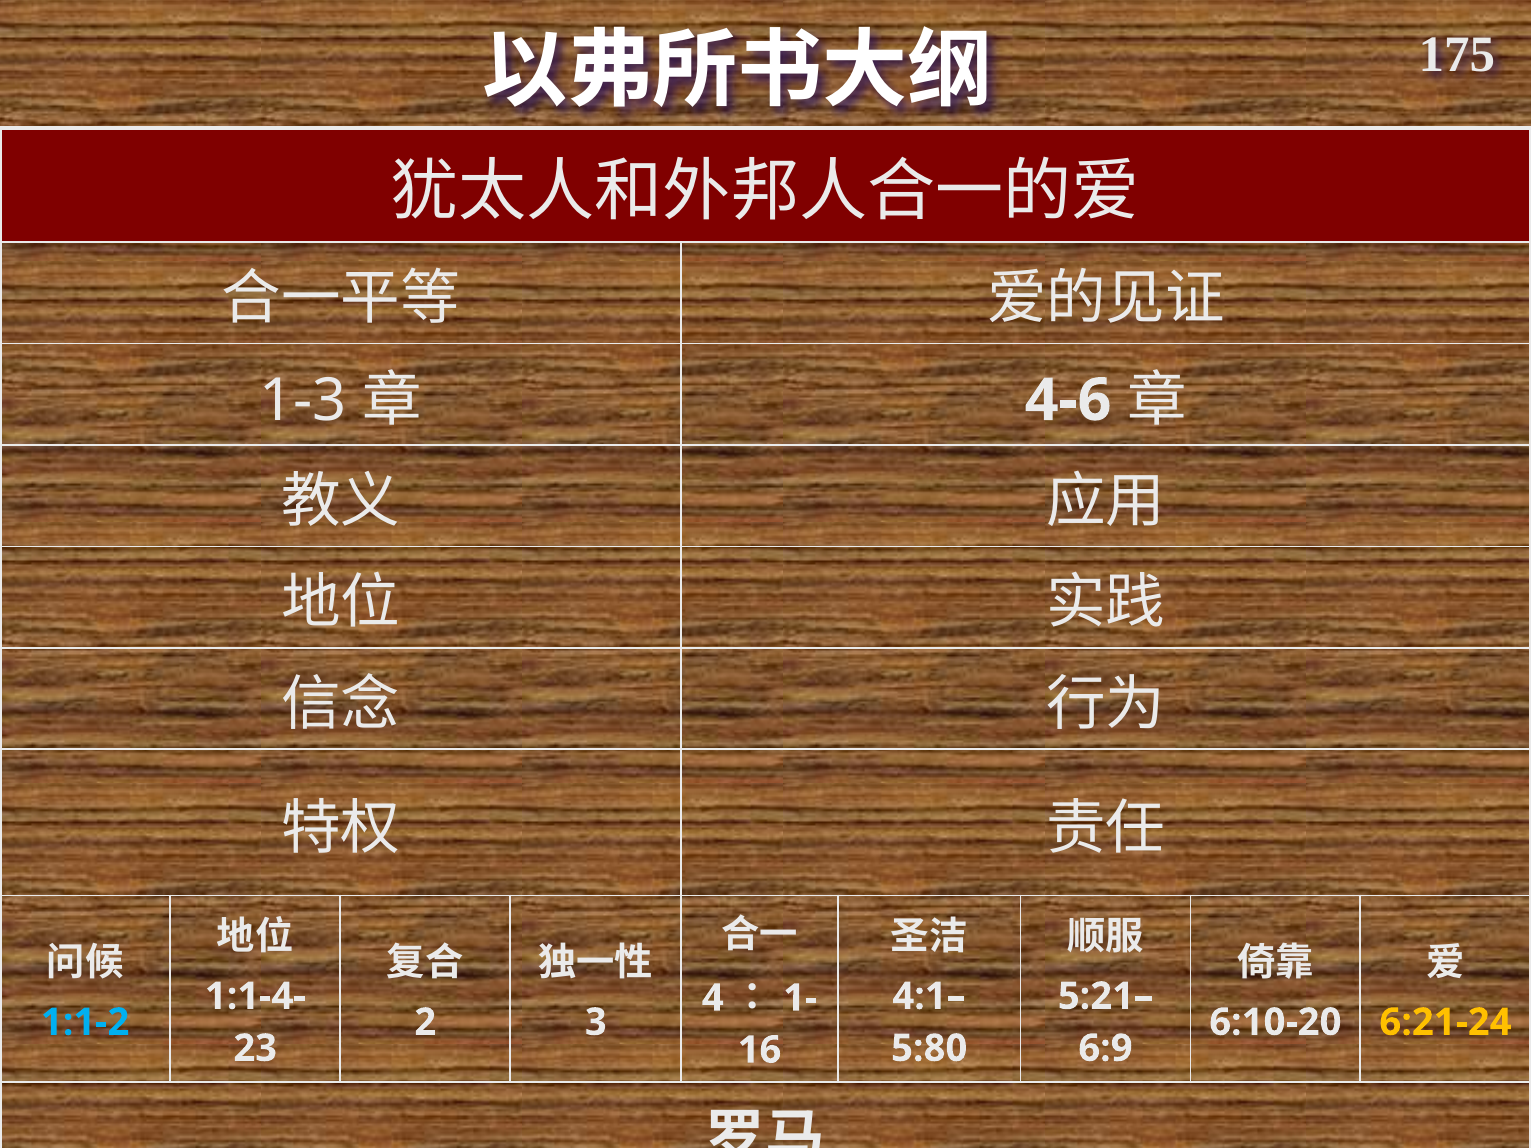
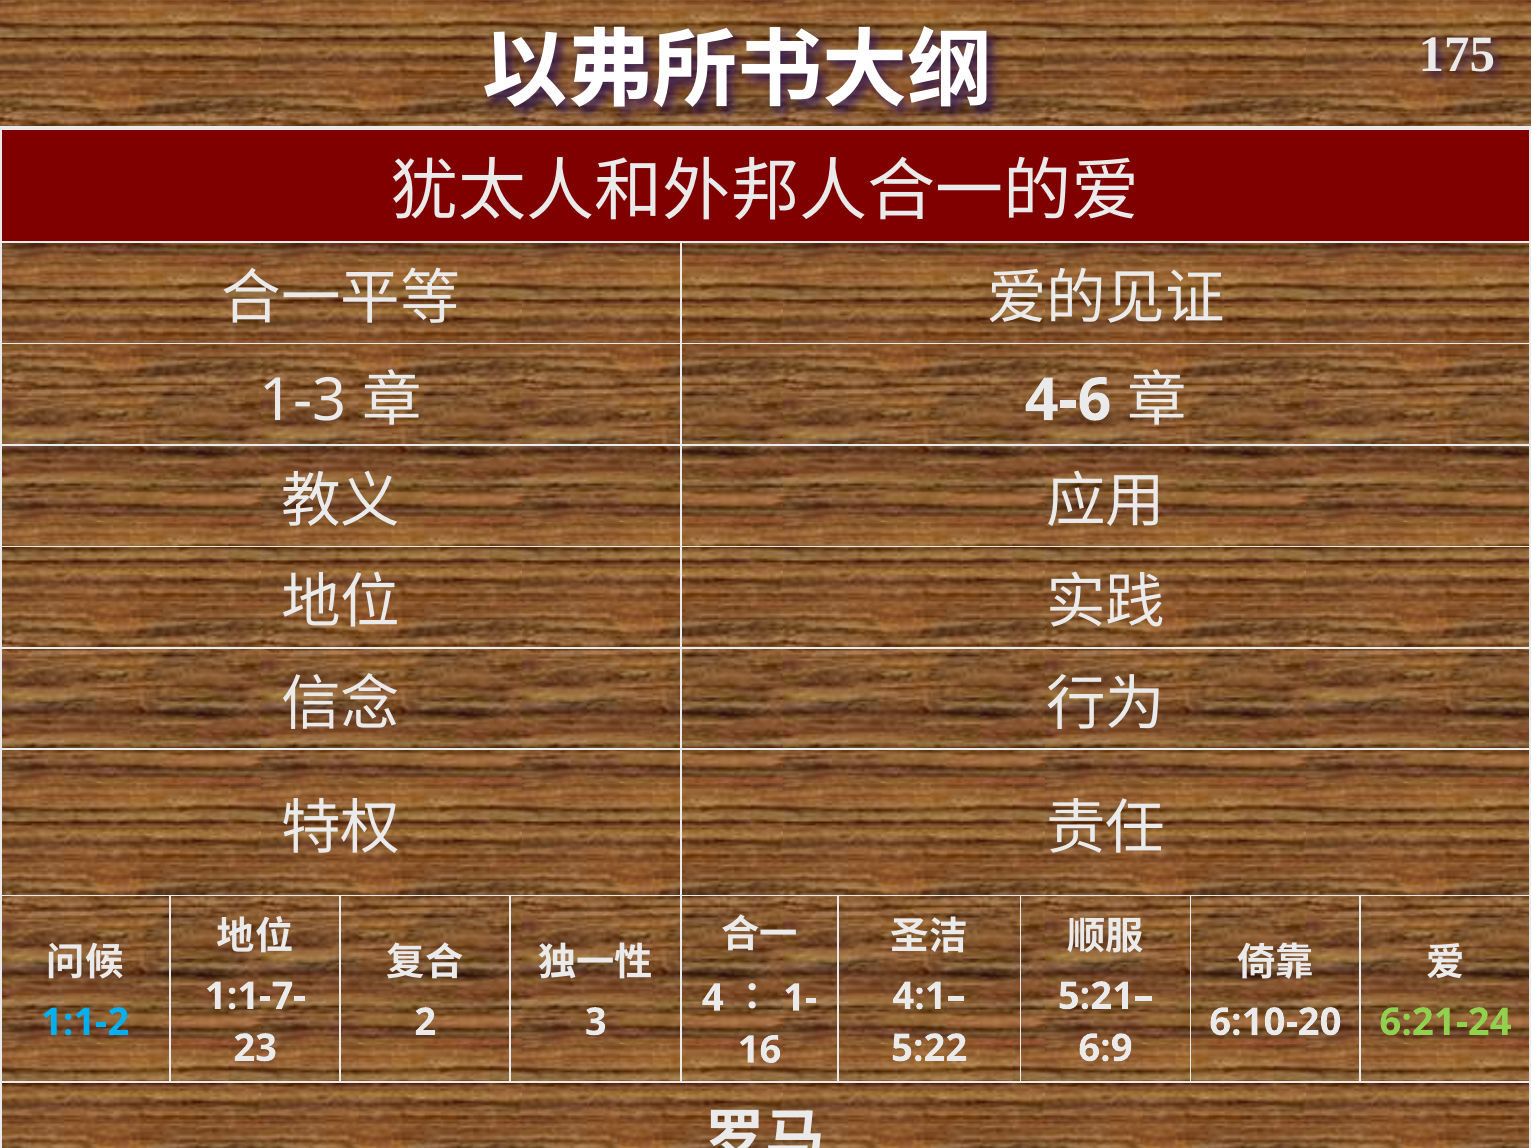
1:1-4-: 1:1-4- -> 1:1-7- (255, 996)
6:21-24 colour: yellow -> light green (1445, 1022)
5:80: 5:80 -> 5:22 (929, 1049)
